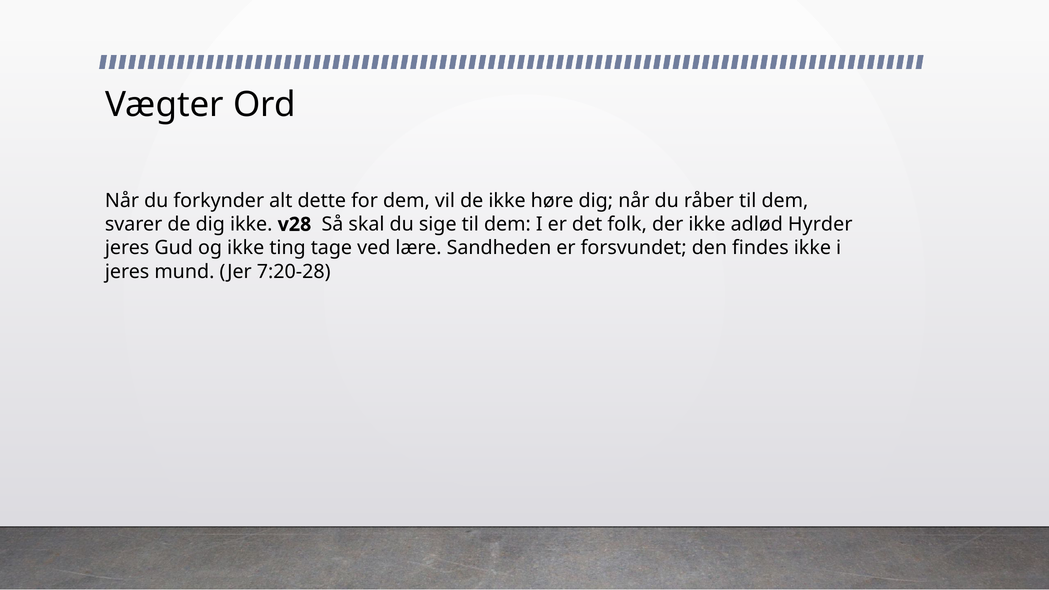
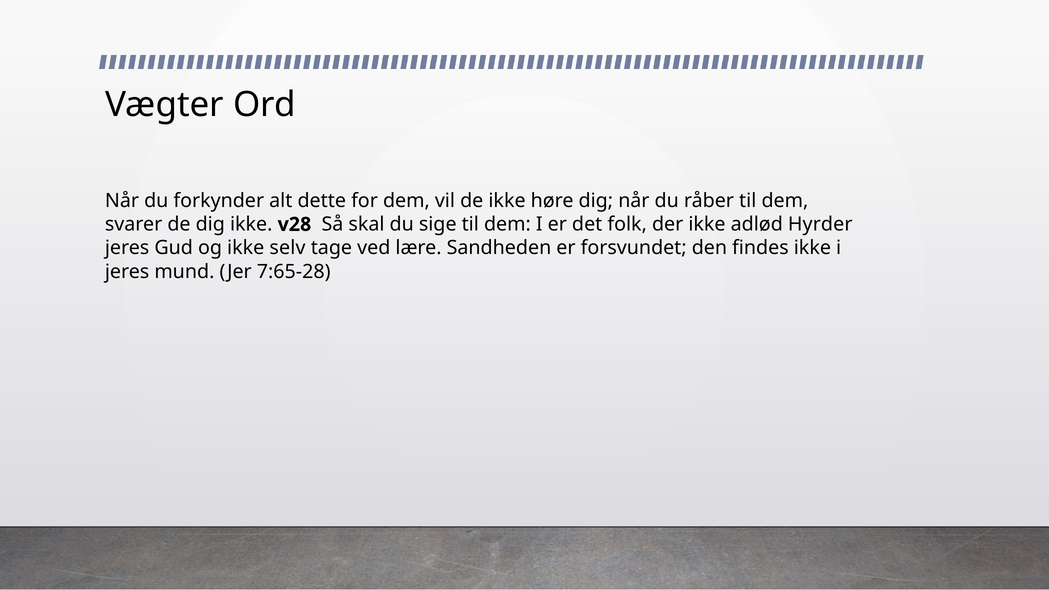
ting: ting -> selv (287, 248)
7:20-28: 7:20-28 -> 7:65-28 (294, 272)
